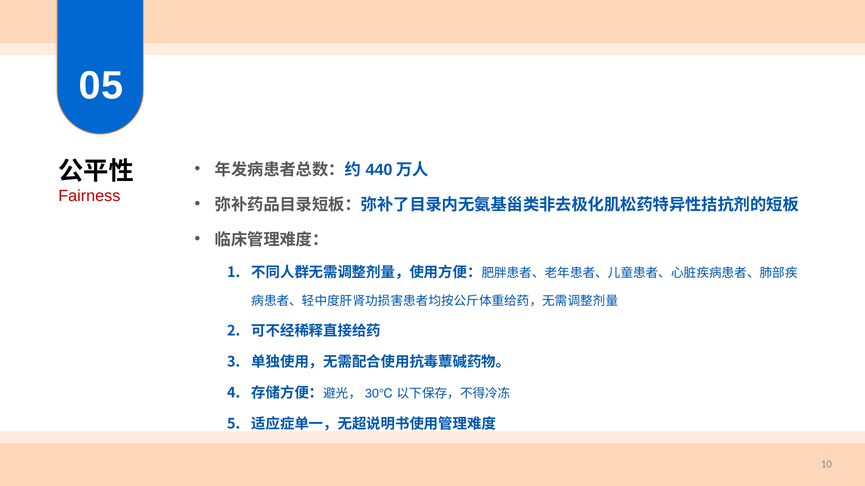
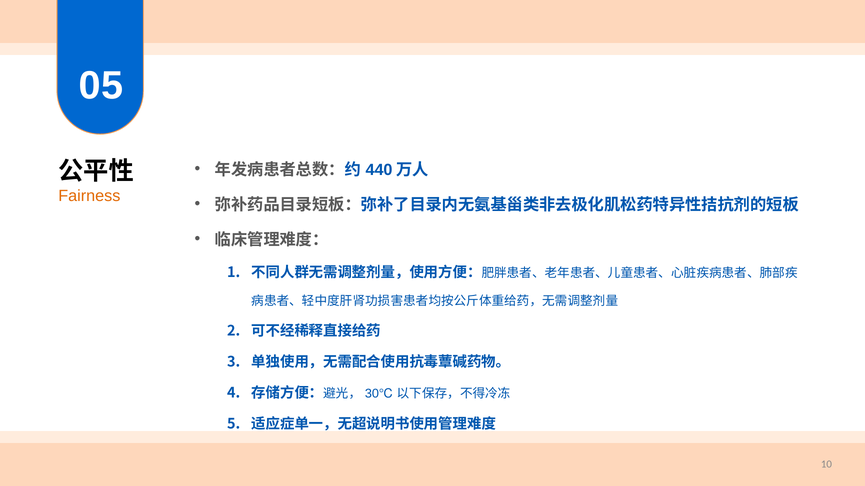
Fairness colour: red -> orange (89, 196)
